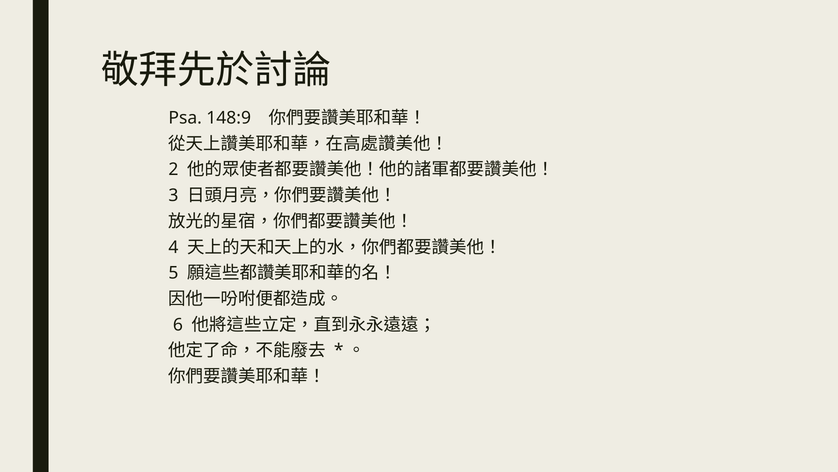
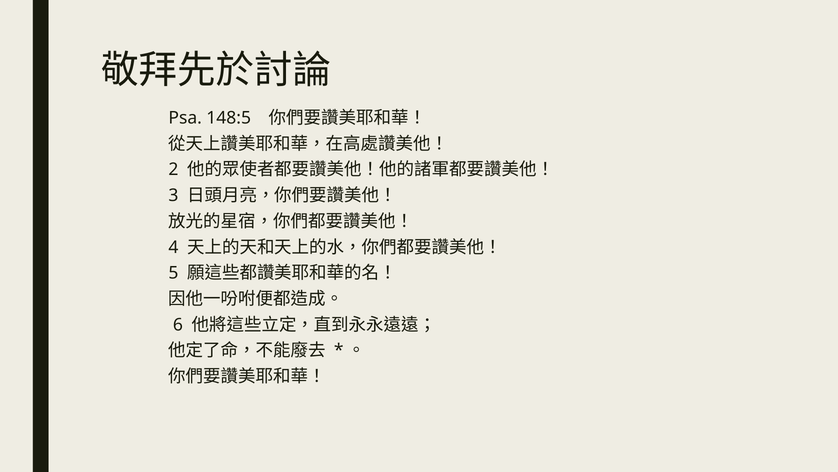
148:9: 148:9 -> 148:5 (229, 118)
